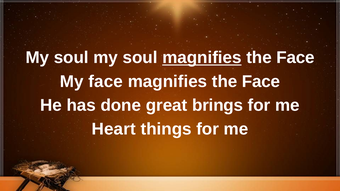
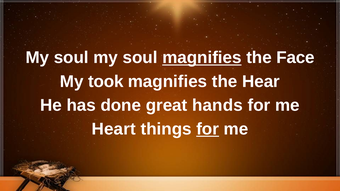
My face: face -> took (106, 82)
Face: Face -> Hear (261, 82)
brings: brings -> hands (217, 105)
for underline: none -> present (208, 129)
